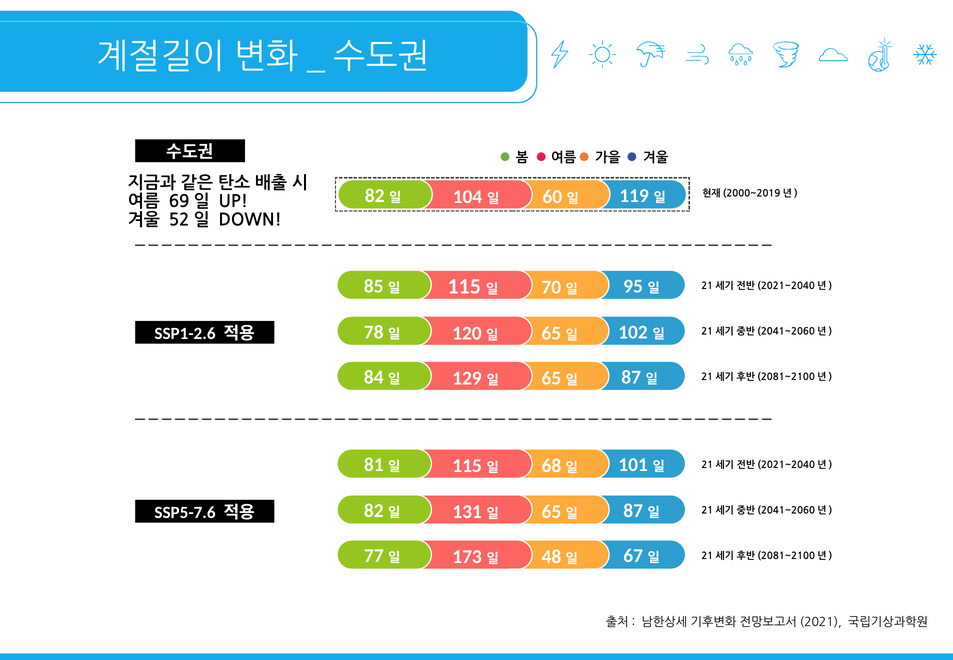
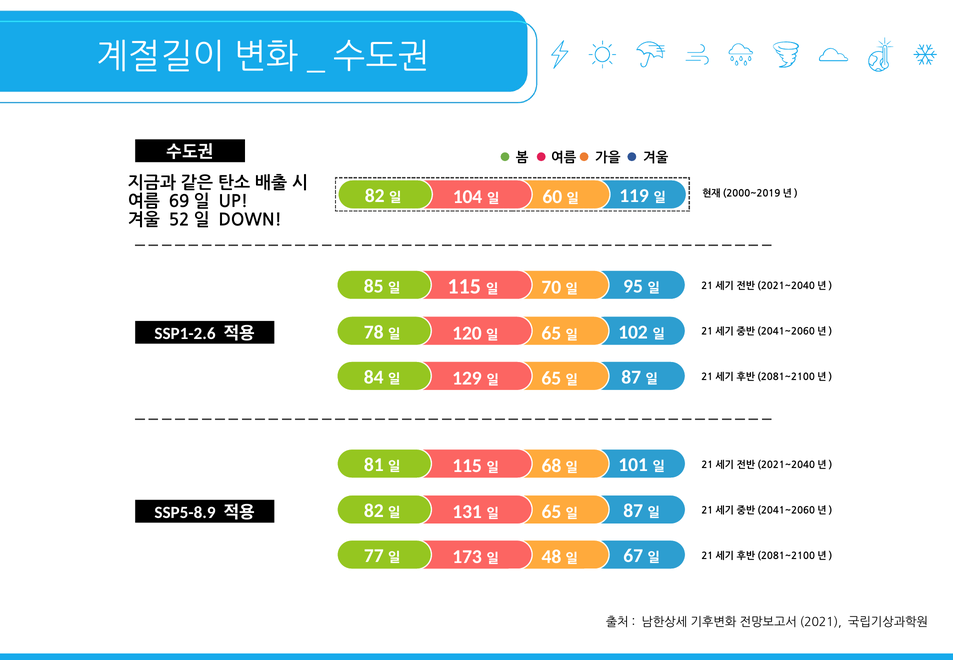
SSP5-7.6: SSP5-7.6 -> SSP5-8.9 (185, 512)
